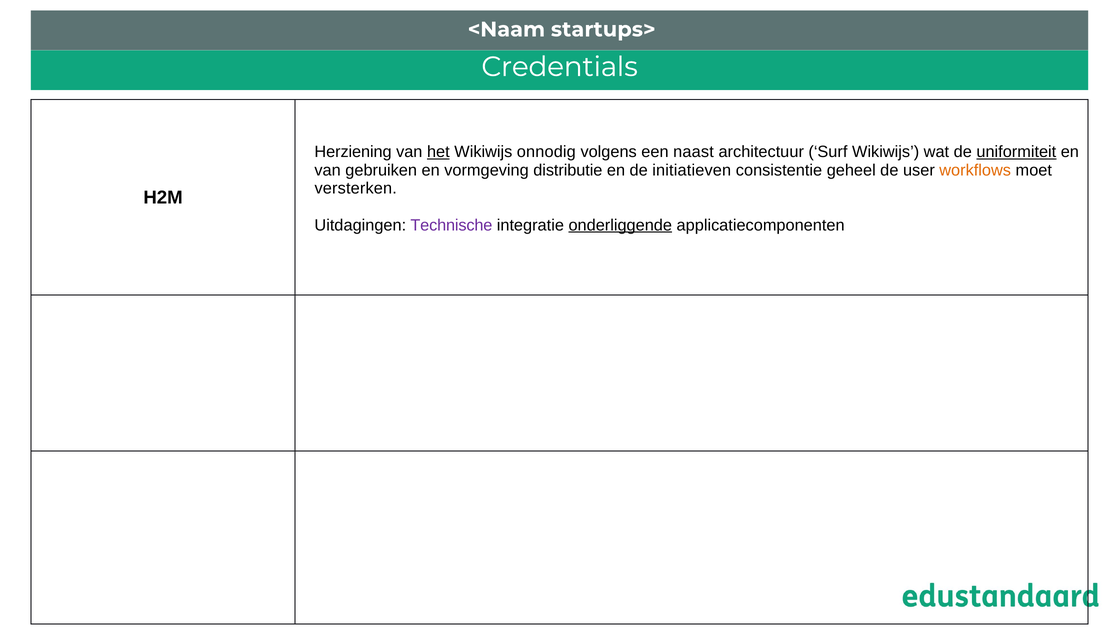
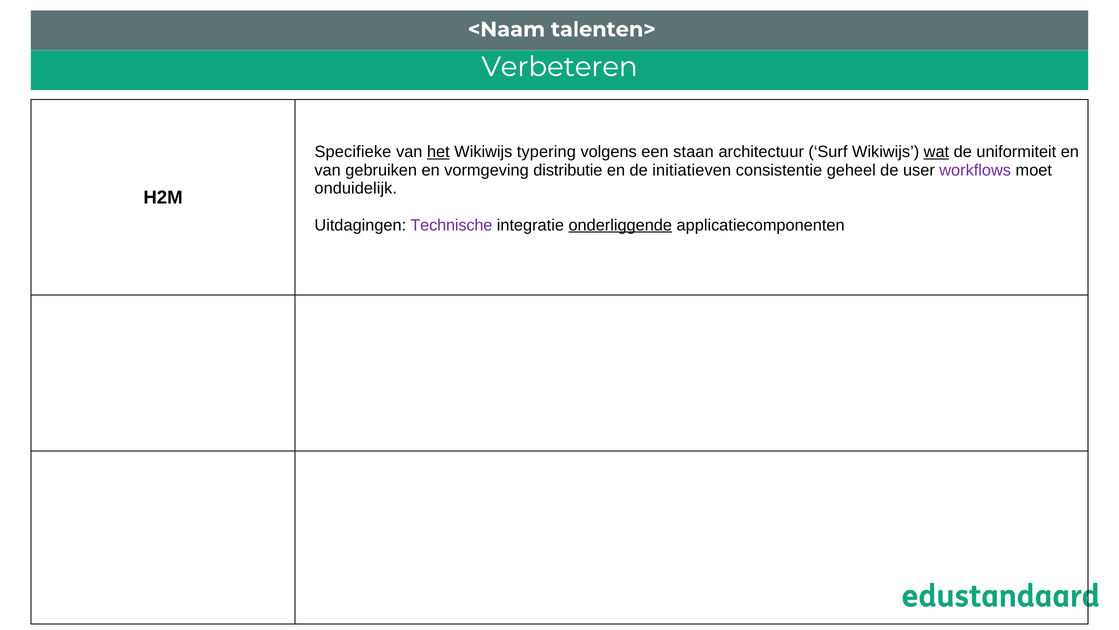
startups>: startups> -> talenten> (603, 29)
Credentials: Credentials -> Verbeteren (560, 67)
Herziening: Herziening -> Specifieke (353, 152)
onnodig: onnodig -> typering (546, 152)
naast: naast -> staan (694, 152)
wat underline: none -> present (936, 152)
uniformiteit underline: present -> none (1016, 152)
workflows colour: orange -> purple (975, 170)
versterken: versterken -> onduidelijk (356, 188)
